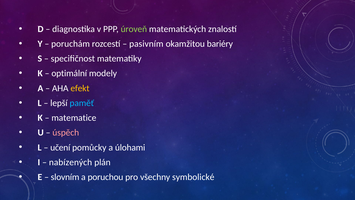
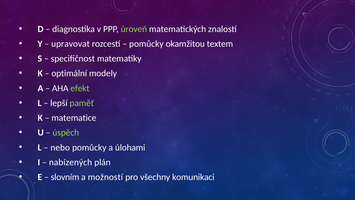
poruchám: poruchám -> upravovat (71, 44)
pasivním: pasivním -> pomůcky (146, 44)
bariéry: bariéry -> textem (220, 44)
efekt colour: yellow -> light green (80, 88)
paměť colour: light blue -> light green (82, 103)
úspěch colour: pink -> light green (66, 132)
učení: učení -> nebo (60, 147)
poruchou: poruchou -> možností (105, 177)
symbolické: symbolické -> komunikaci (193, 177)
